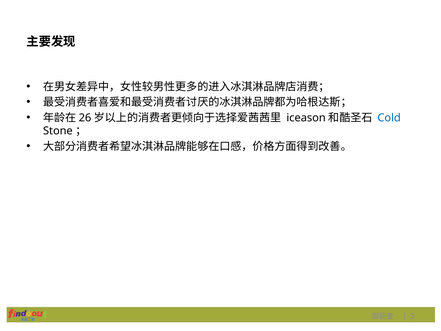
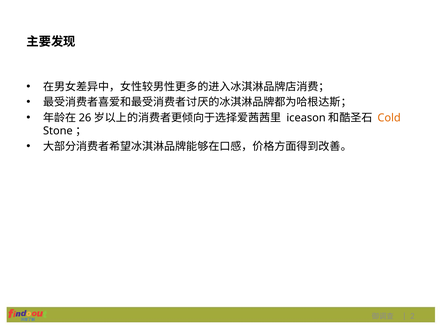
Cold colour: blue -> orange (389, 118)
